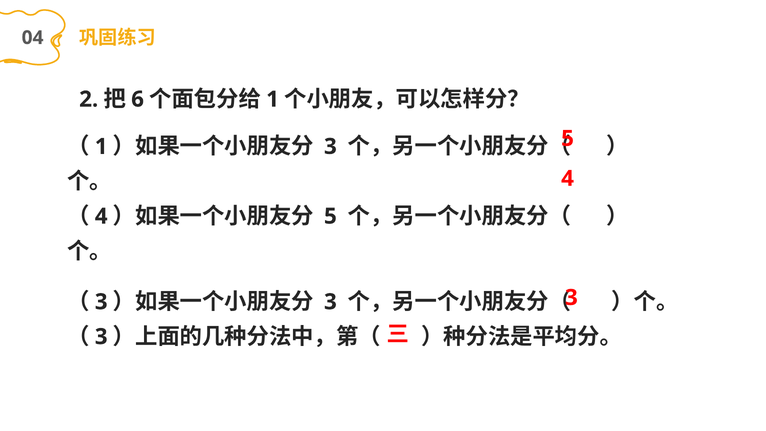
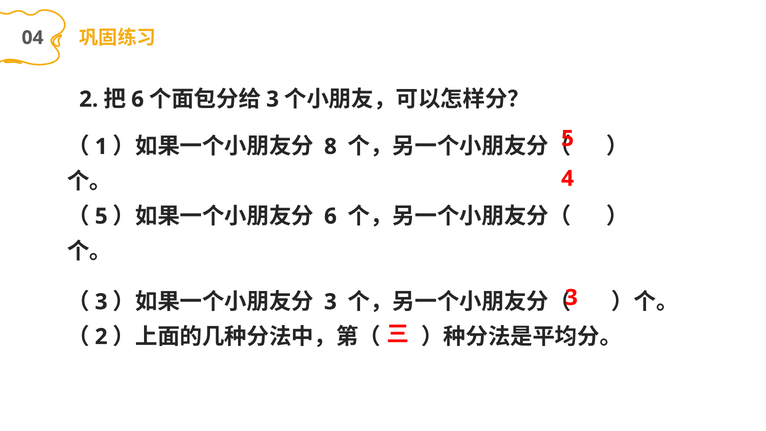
1: 1 -> 3 (273, 99)
3: 3 -> 8 (330, 146)
4: 4 -> 5 (101, 216)
5: 5 -> 6 (330, 216)
3: 3 -> 2 (101, 337)
